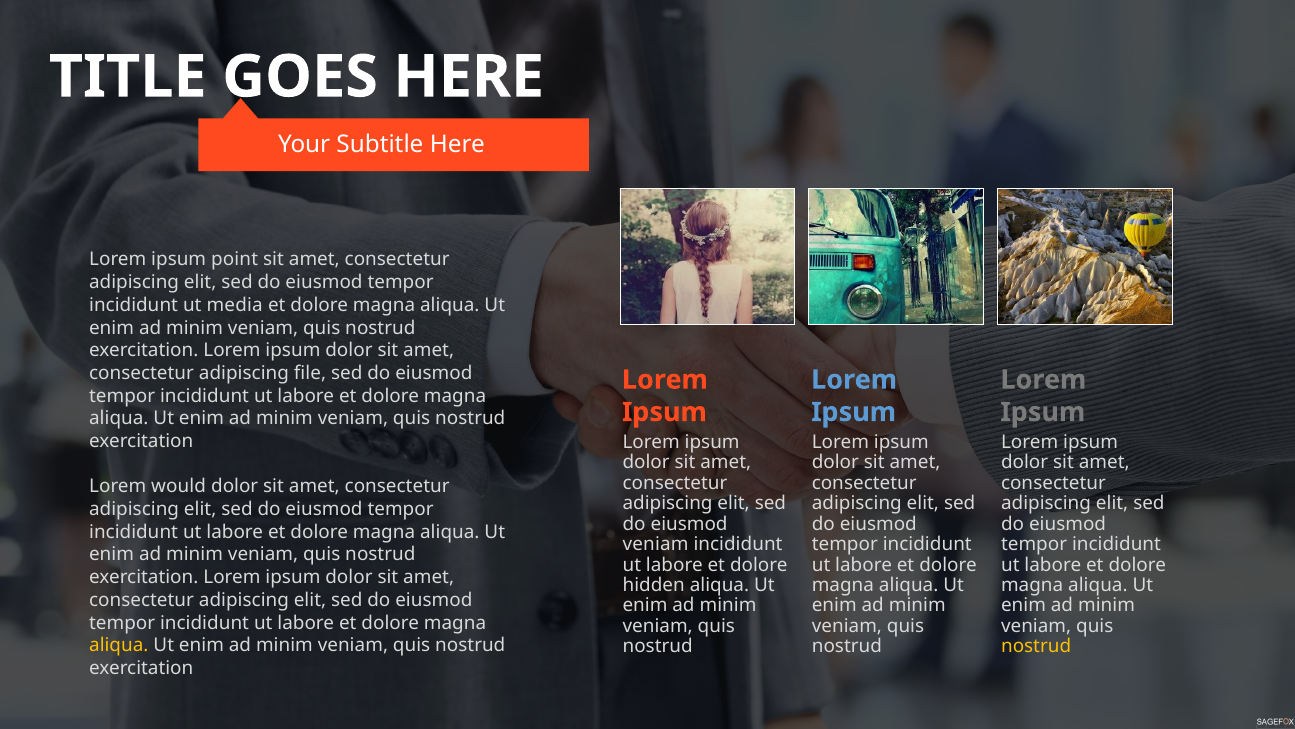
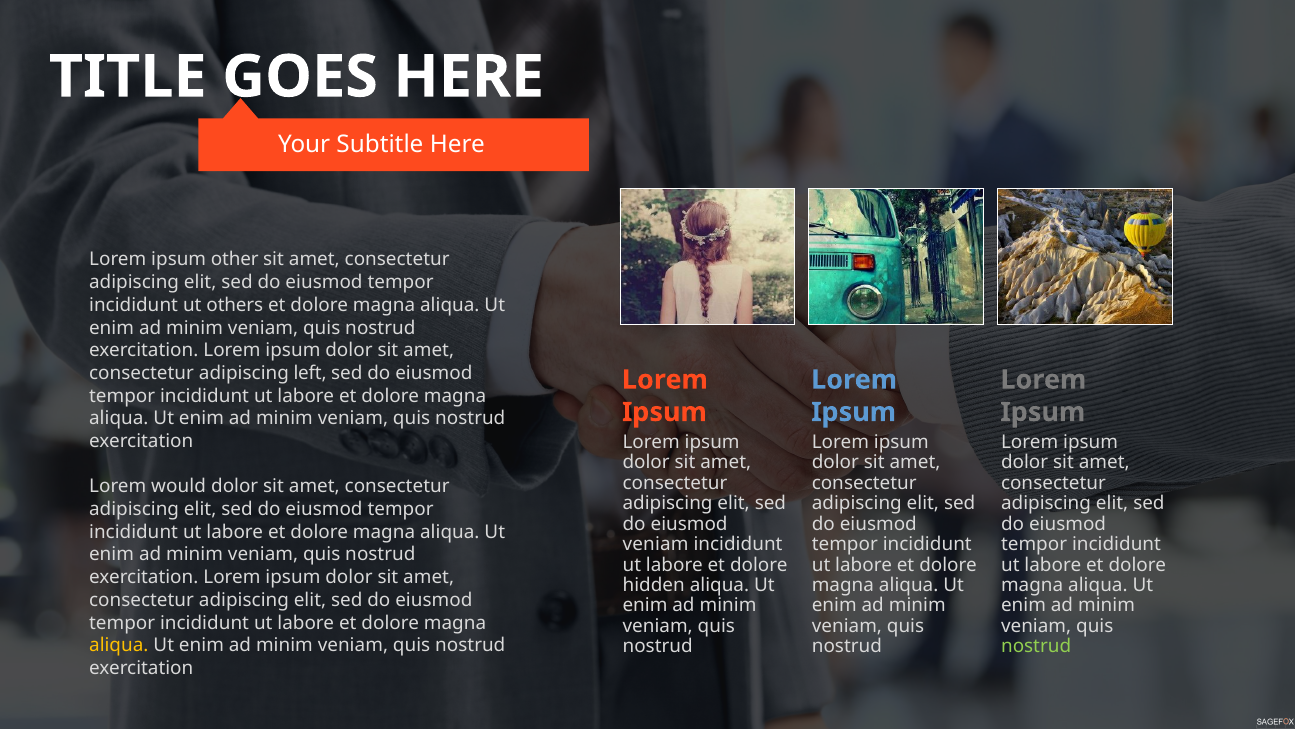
point: point -> other (235, 259)
media: media -> others (235, 305)
file: file -> left (310, 373)
nostrud colour: yellow -> light green (1036, 646)
